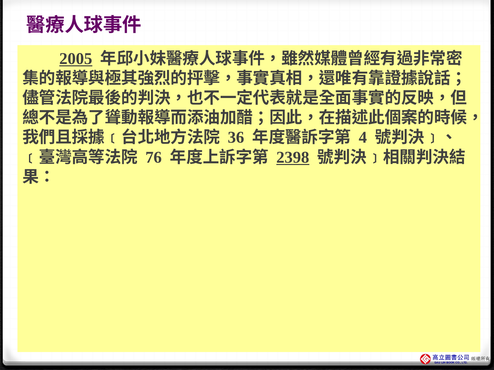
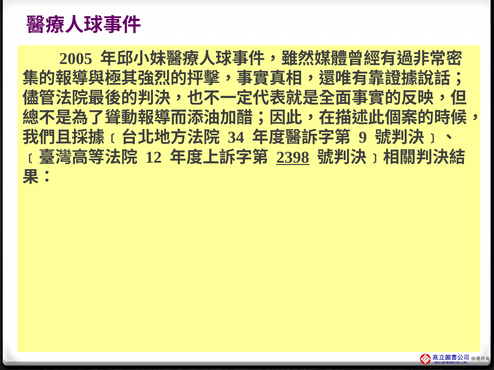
2005 underline: present -> none (76, 59)
36: 36 -> 34 (236, 138)
4: 4 -> 9 (363, 138)
76: 76 -> 12 (154, 158)
